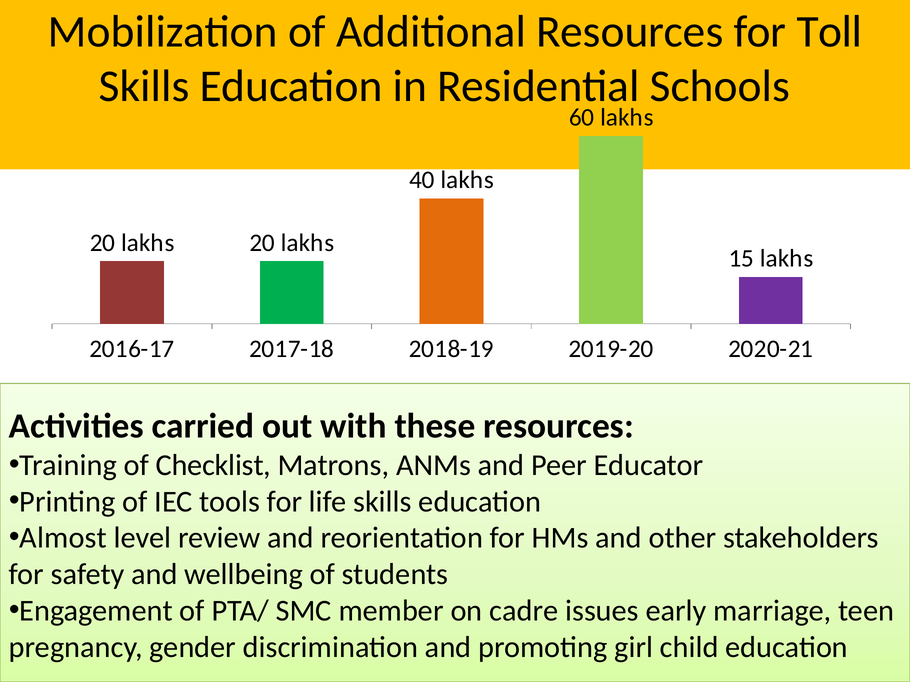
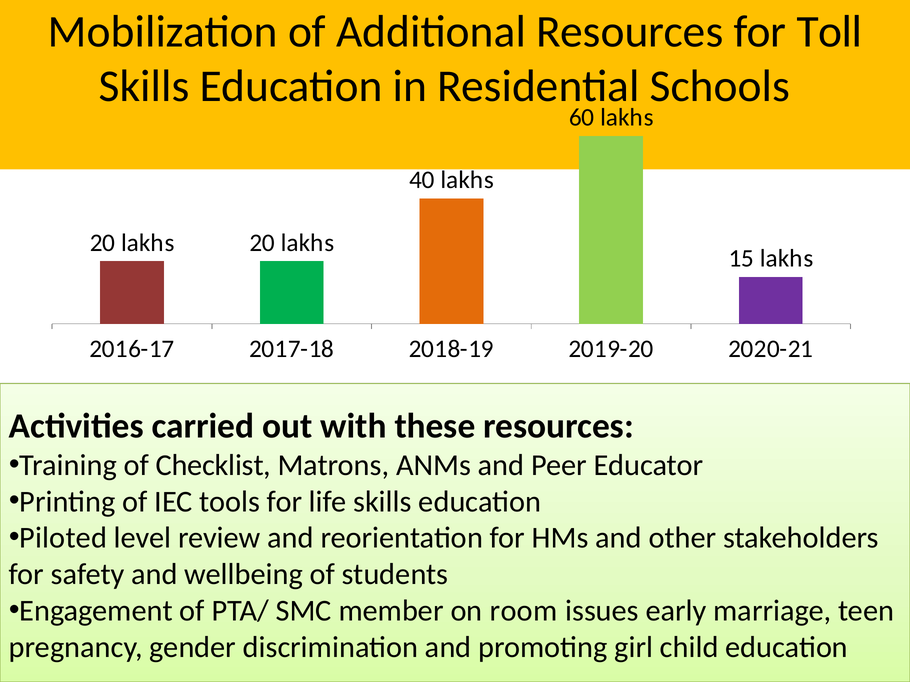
Almost: Almost -> Piloted (63, 538)
cadre: cadre -> room (524, 611)
